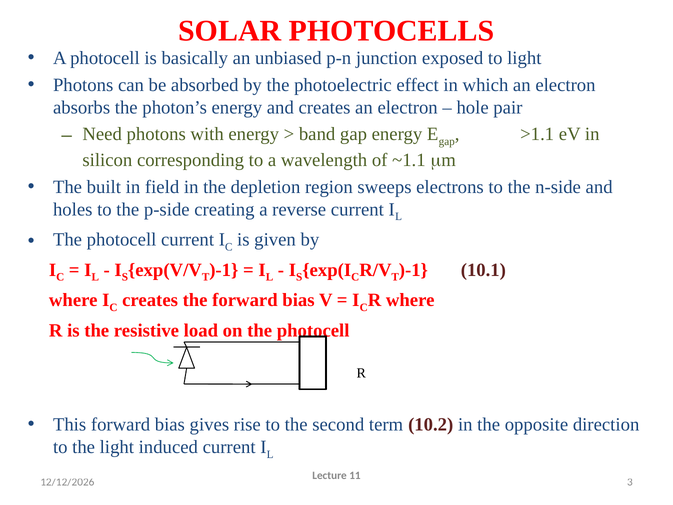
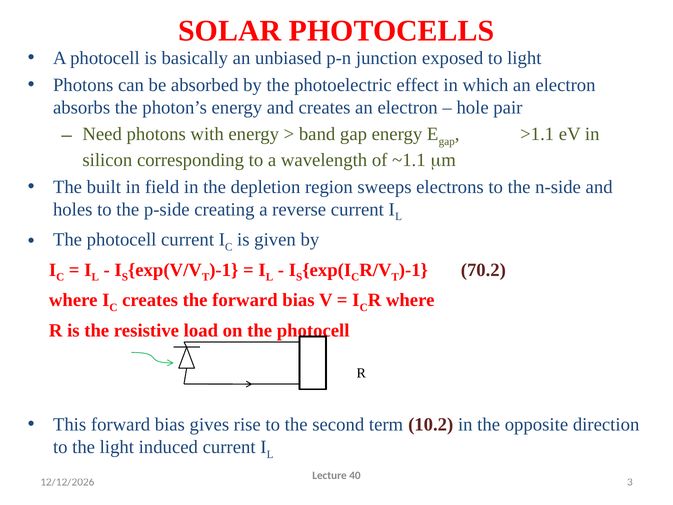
10.1: 10.1 -> 70.2 (483, 270)
11: 11 -> 40 (355, 475)
